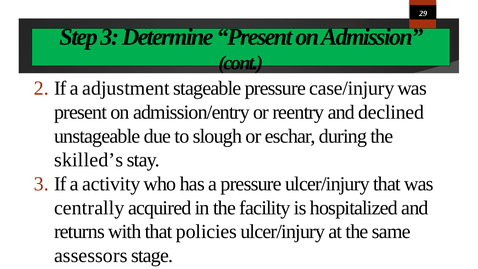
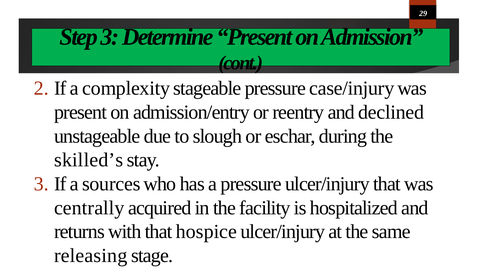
adjustment: adjustment -> complexity (126, 88)
activity: activity -> sources (111, 184)
policies: policies -> hospice (206, 232)
assessors: assessors -> releasing (91, 256)
